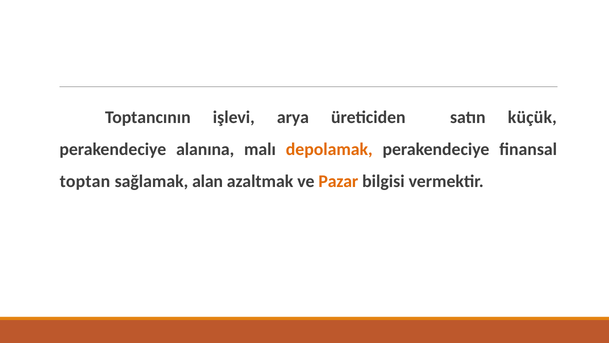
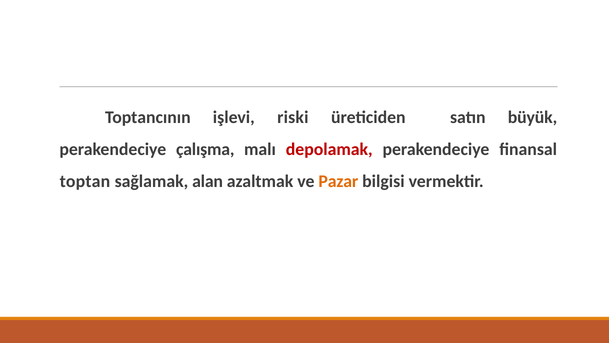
arya: arya -> riski (293, 117)
küçük: küçük -> büyük (532, 117)
alanına: alanına -> çalışma (205, 149)
depolamak colour: orange -> red (329, 149)
